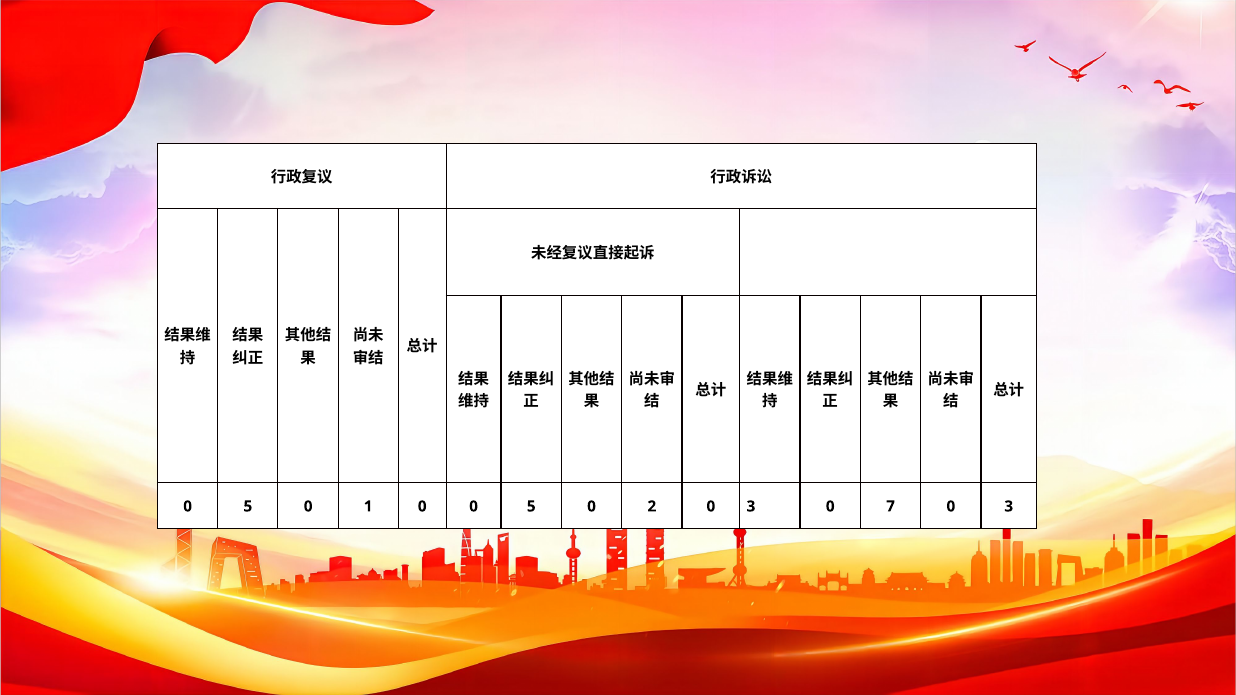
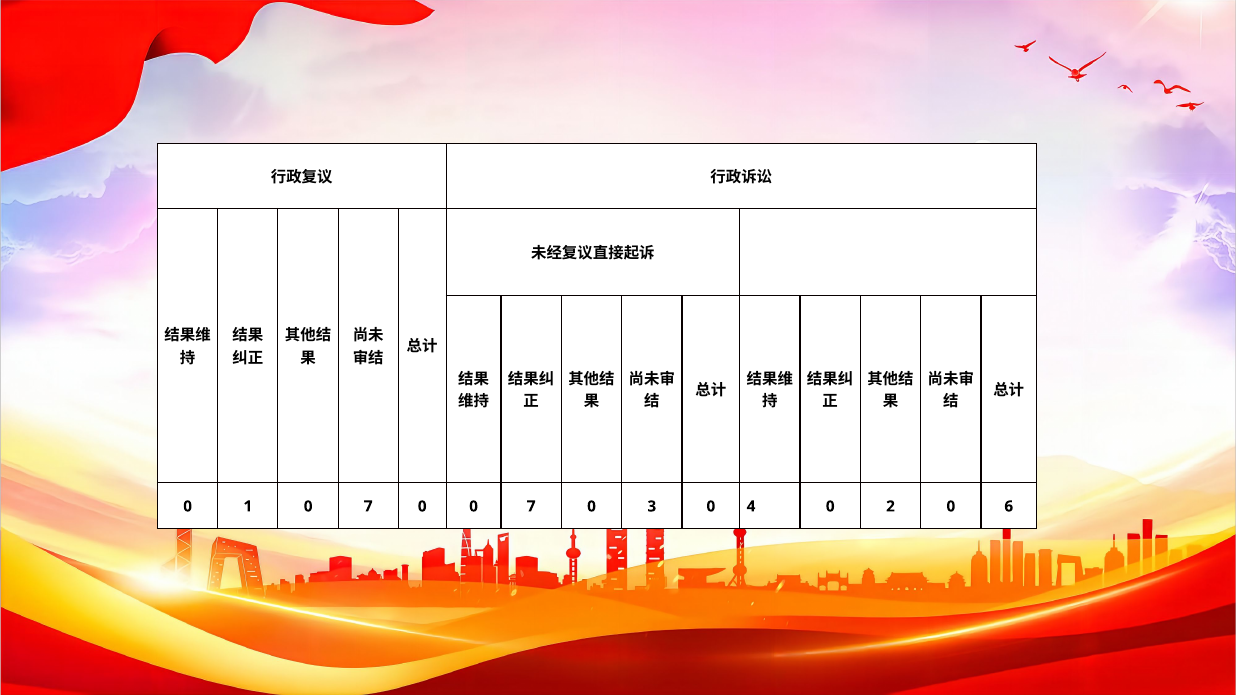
5: 5 -> 1 (248, 507)
1: 1 -> 7 (368, 507)
0 0 5: 5 -> 7 (531, 507)
2: 2 -> 3 (652, 507)
3: 3 -> 4 (751, 507)
7: 7 -> 2 (891, 507)
3: 3 -> 6 (1009, 507)
